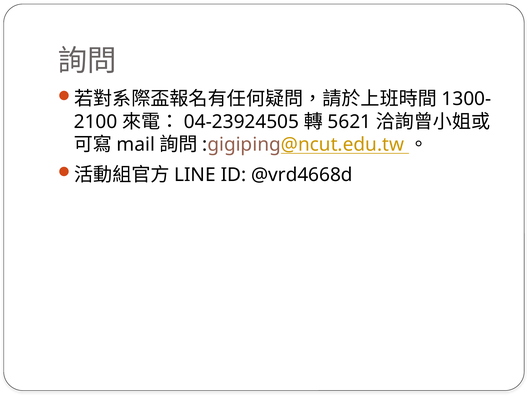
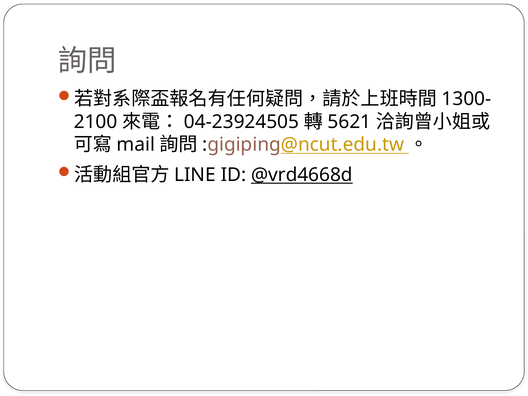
@vrd4668d underline: none -> present (302, 175)
